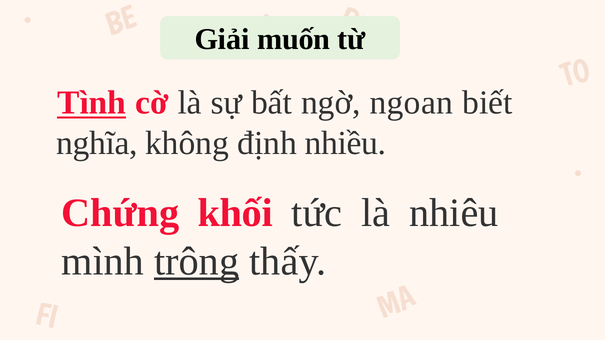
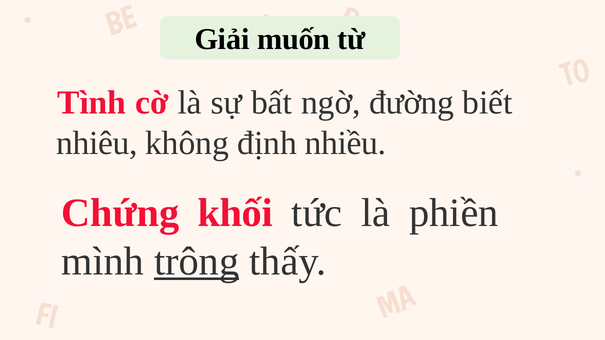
Tình underline: present -> none (92, 103)
ngoan: ngoan -> đường (412, 103)
nghĩa: nghĩa -> nhiêu (97, 143)
nhiêu: nhiêu -> phiền (454, 213)
